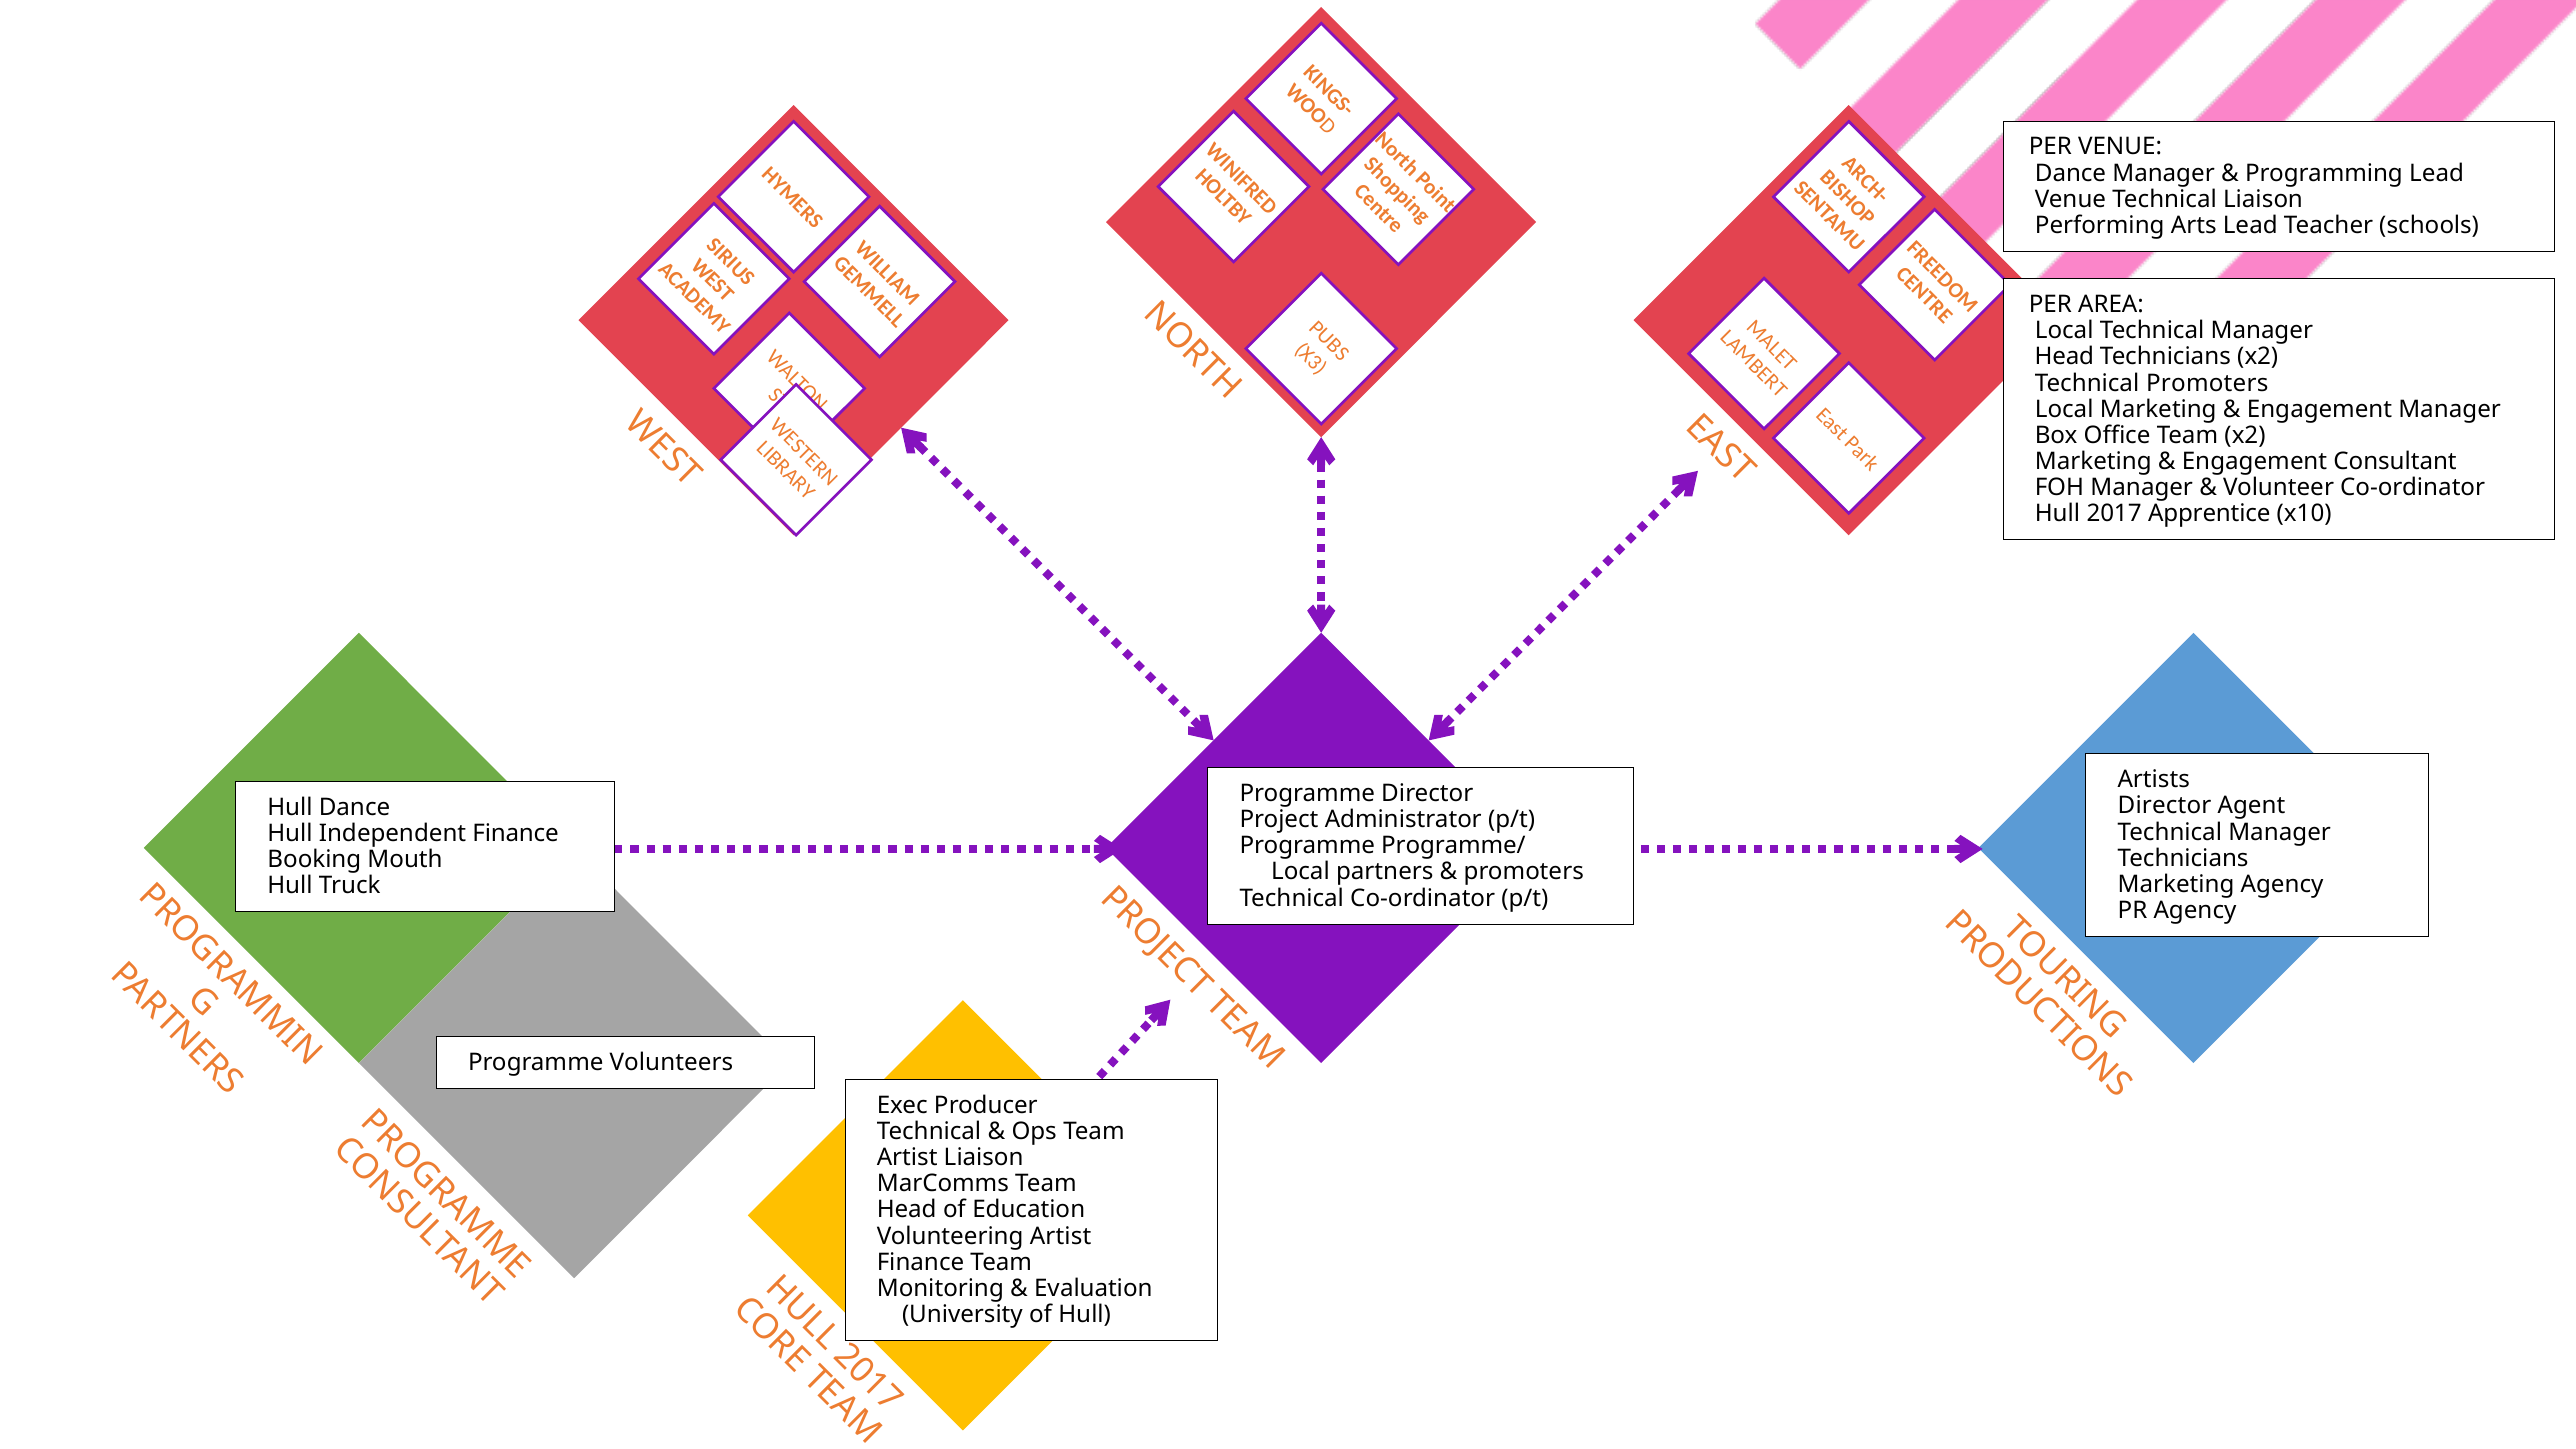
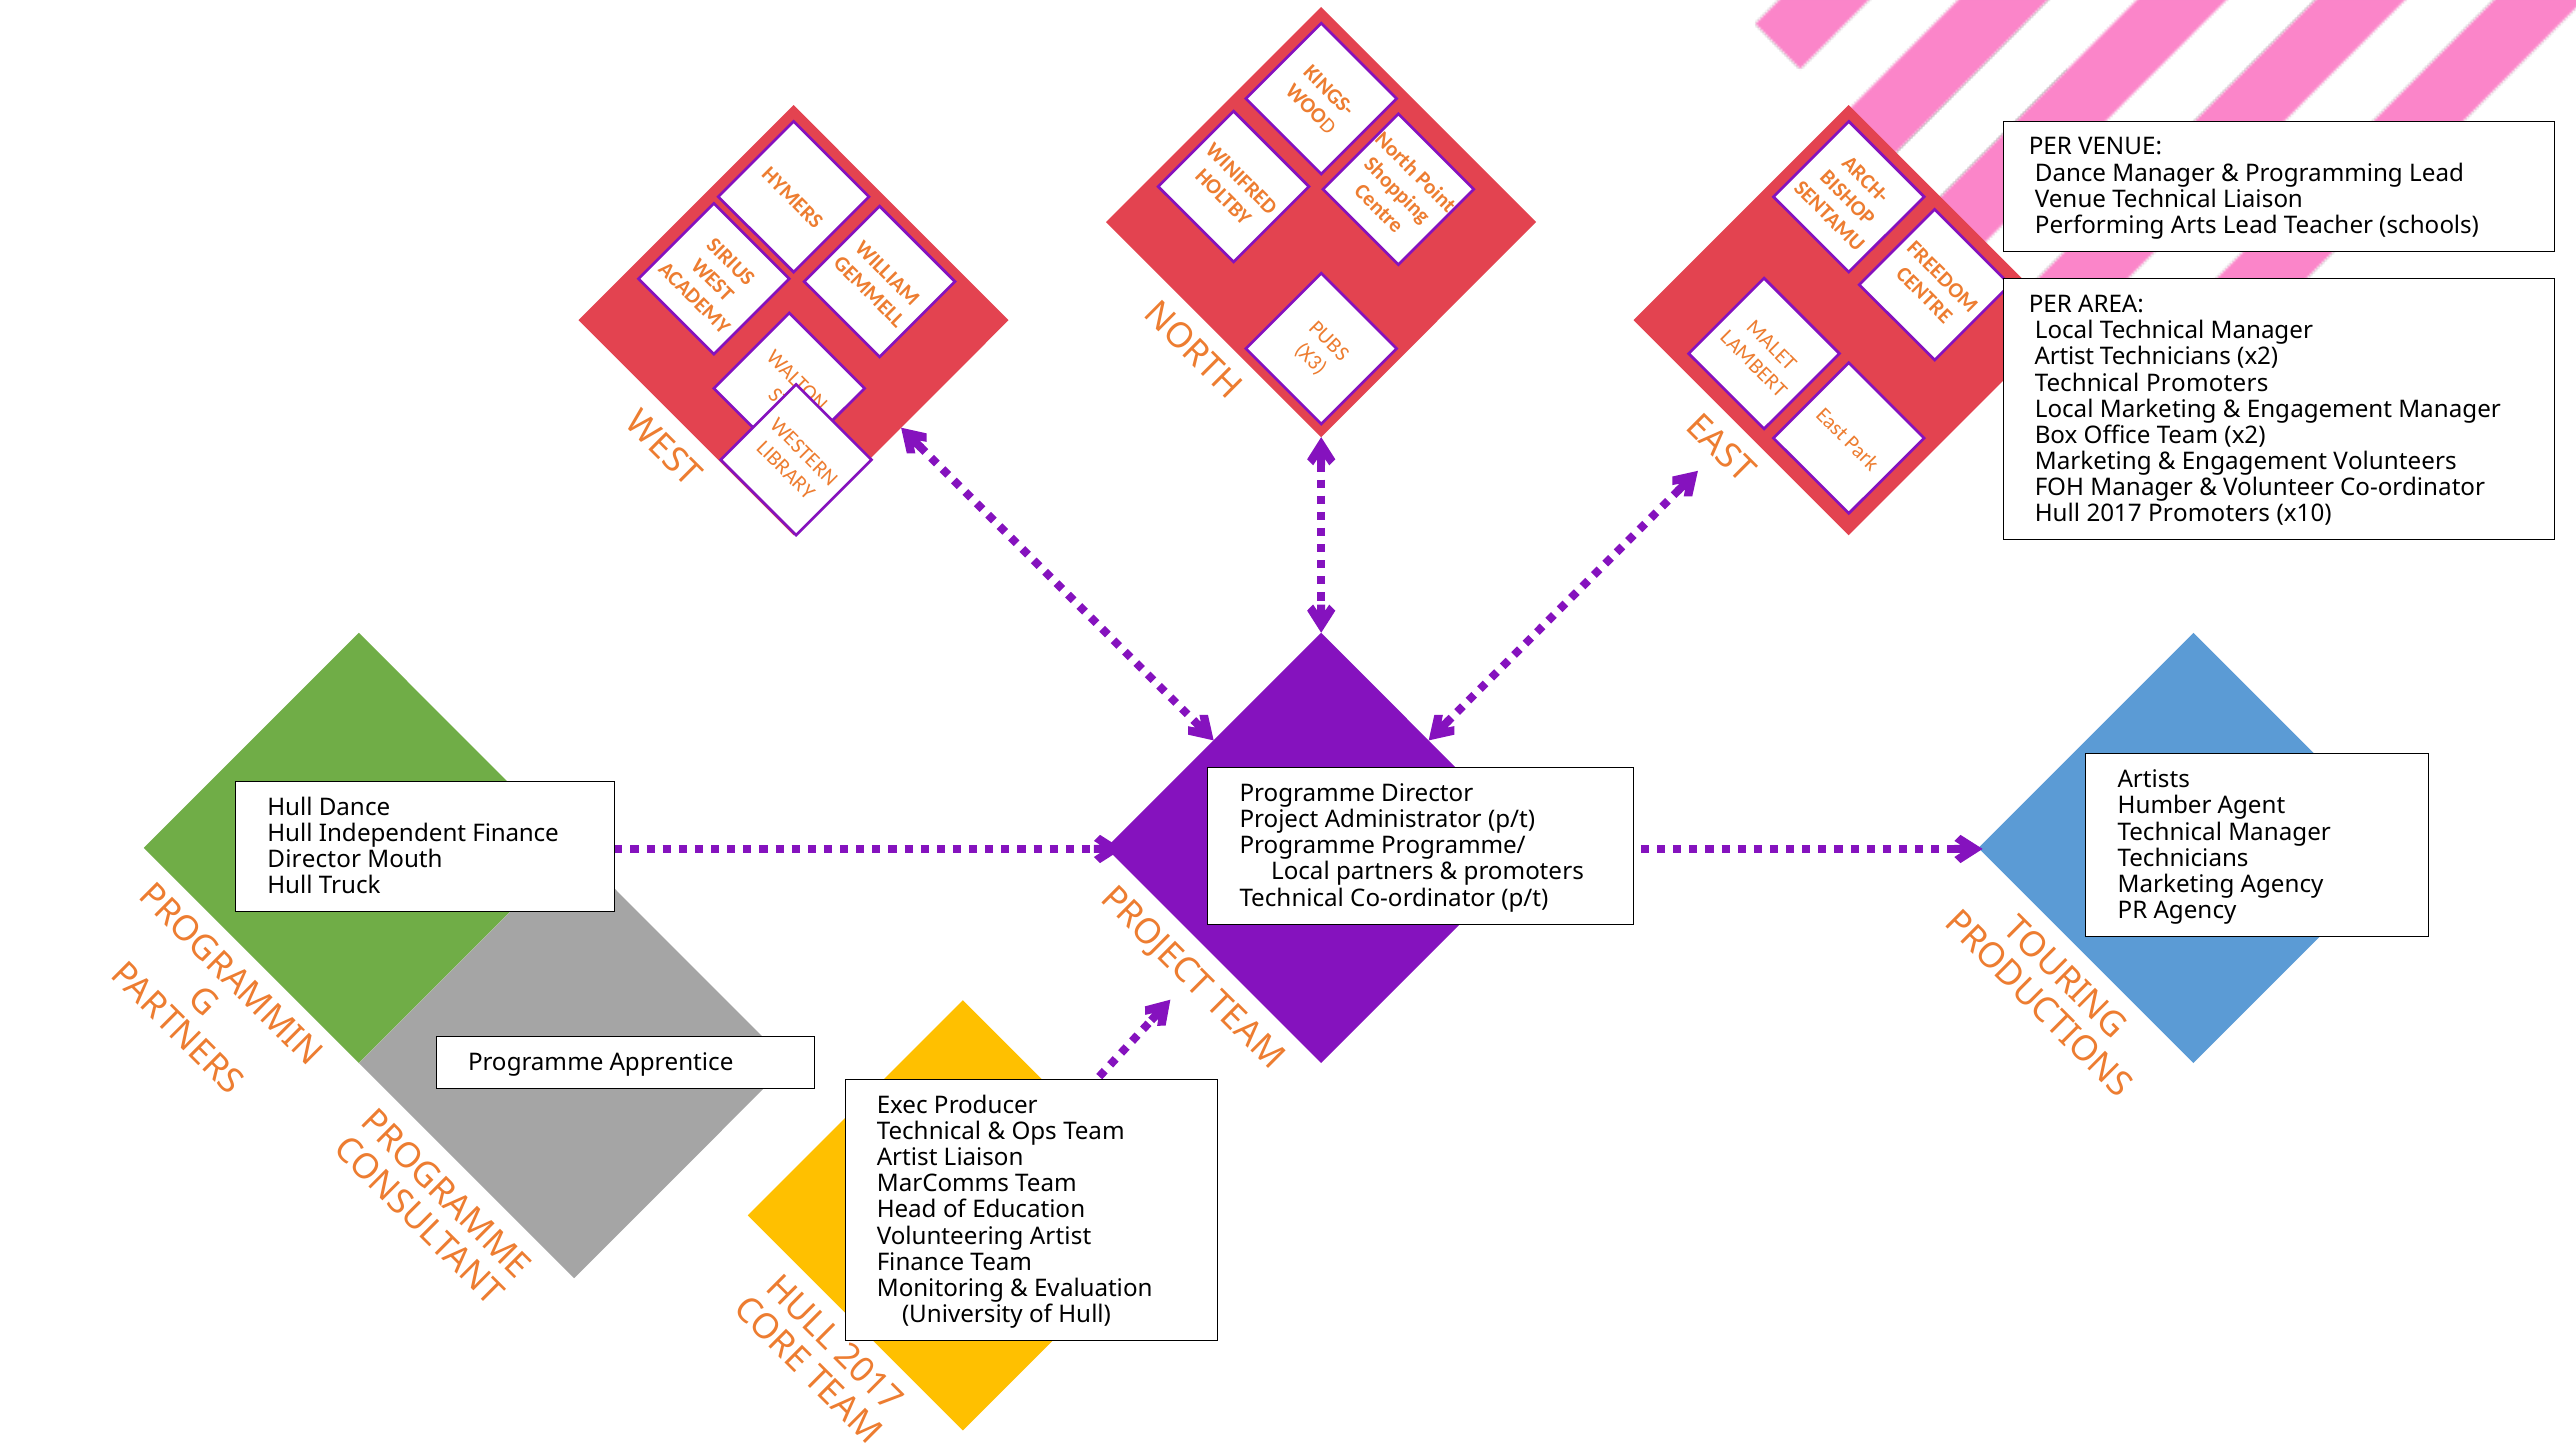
Head: Head -> Artist (2064, 357)
Consultant: Consultant -> Volunteers (2395, 462)
2017 Apprentice: Apprentice -> Promoters (2209, 514)
Director: Director -> Humber (2165, 806)
Booking: Booking -> Director (314, 859)
Volunteers: Volunteers -> Apprentice (671, 1062)
